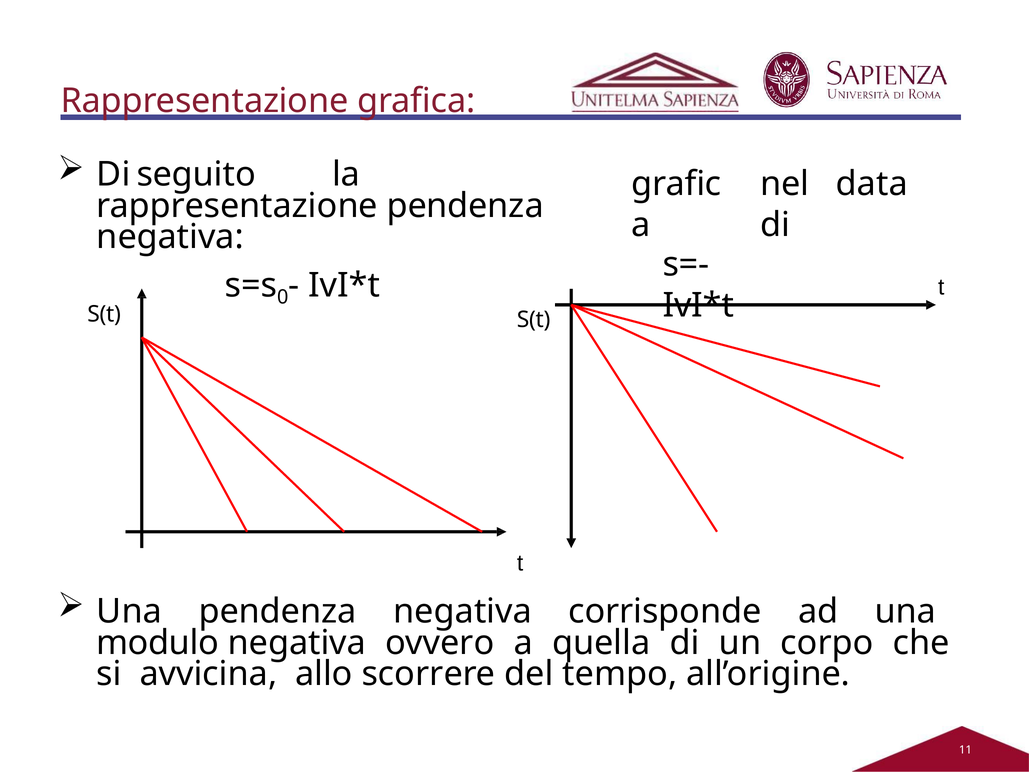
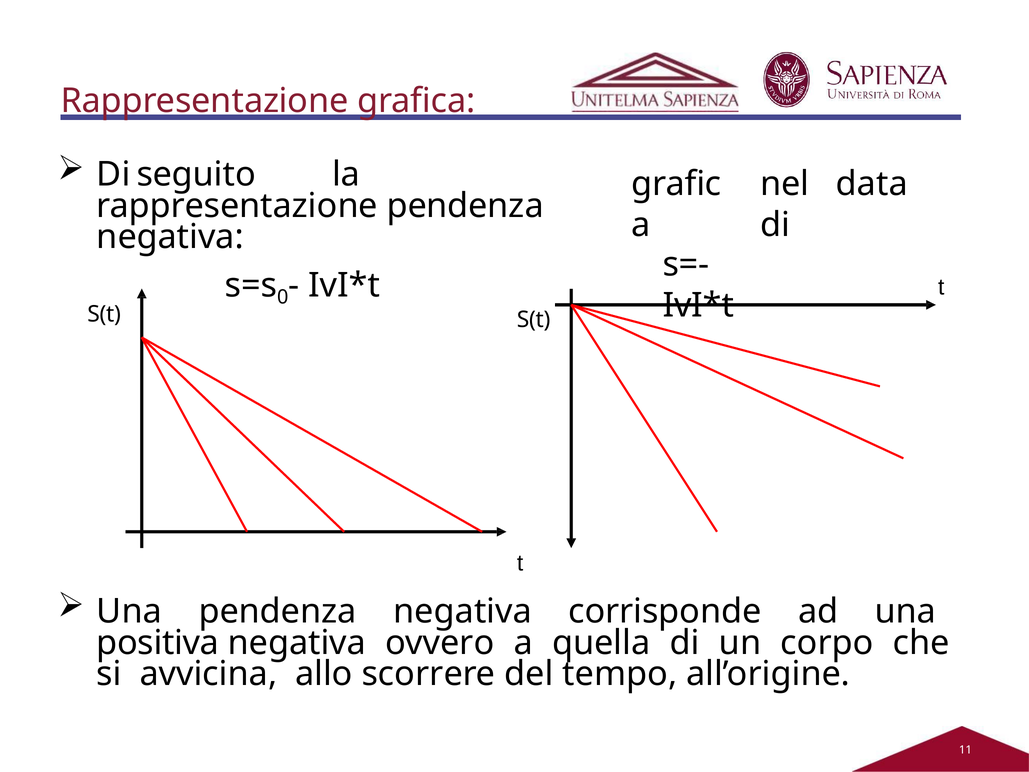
modulo: modulo -> positiva (158, 643)
